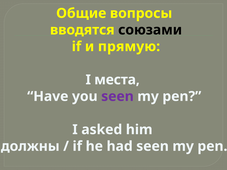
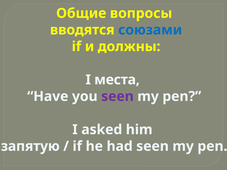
союзами colour: black -> blue (150, 30)
прямую: прямую -> должны (129, 47)
должны: должны -> запятую (30, 146)
